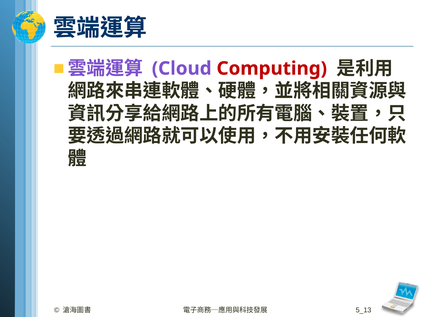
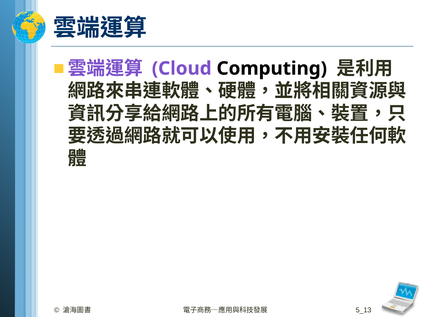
Computing colour: red -> black (272, 69)
